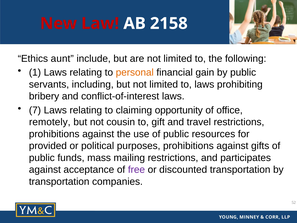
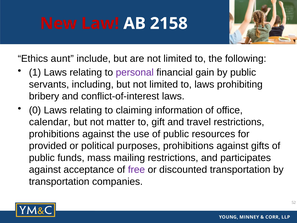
personal colour: orange -> purple (135, 72)
7: 7 -> 0 (35, 110)
opportunity: opportunity -> information (179, 110)
remotely: remotely -> calendar (50, 122)
cousin: cousin -> matter (121, 122)
